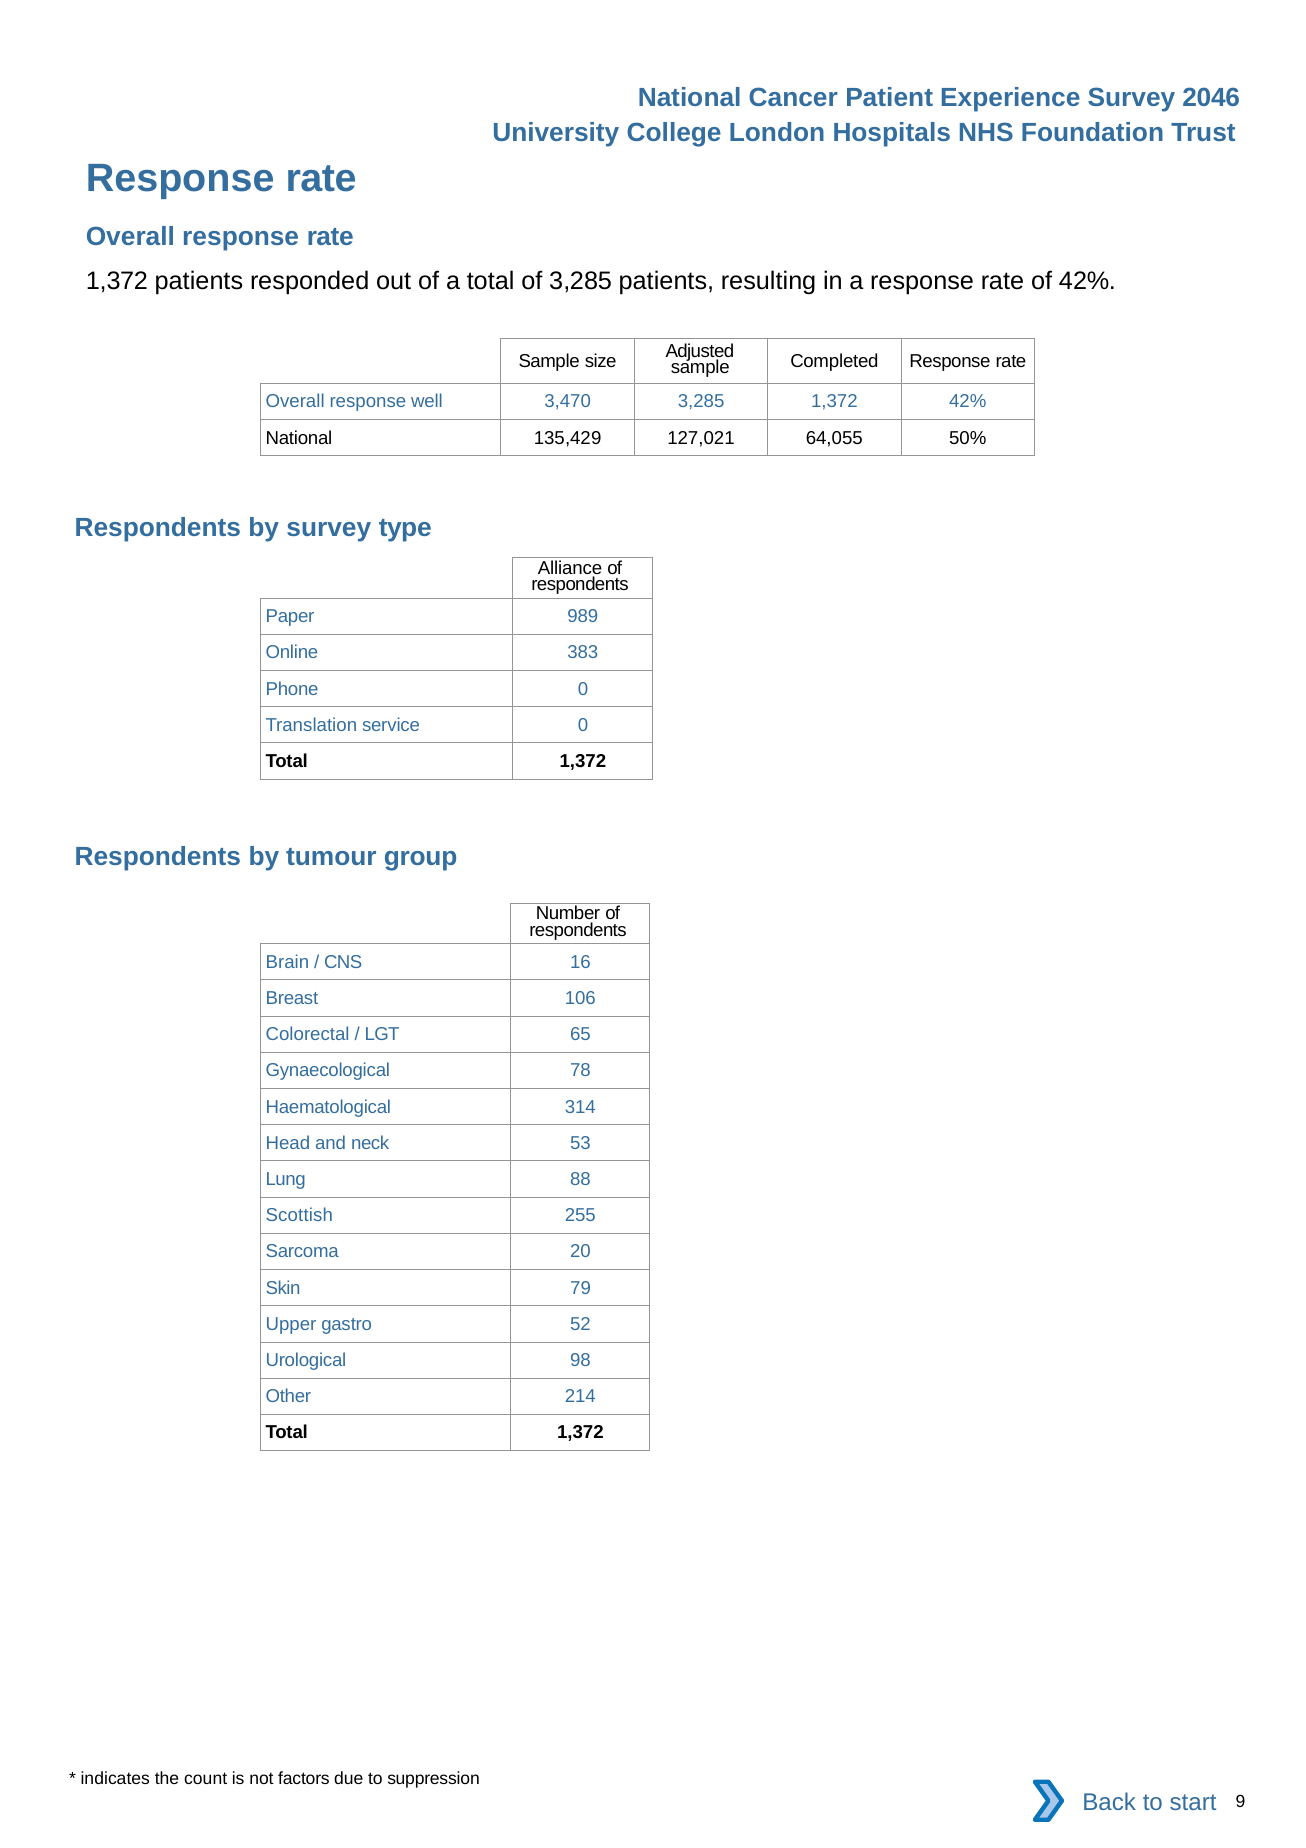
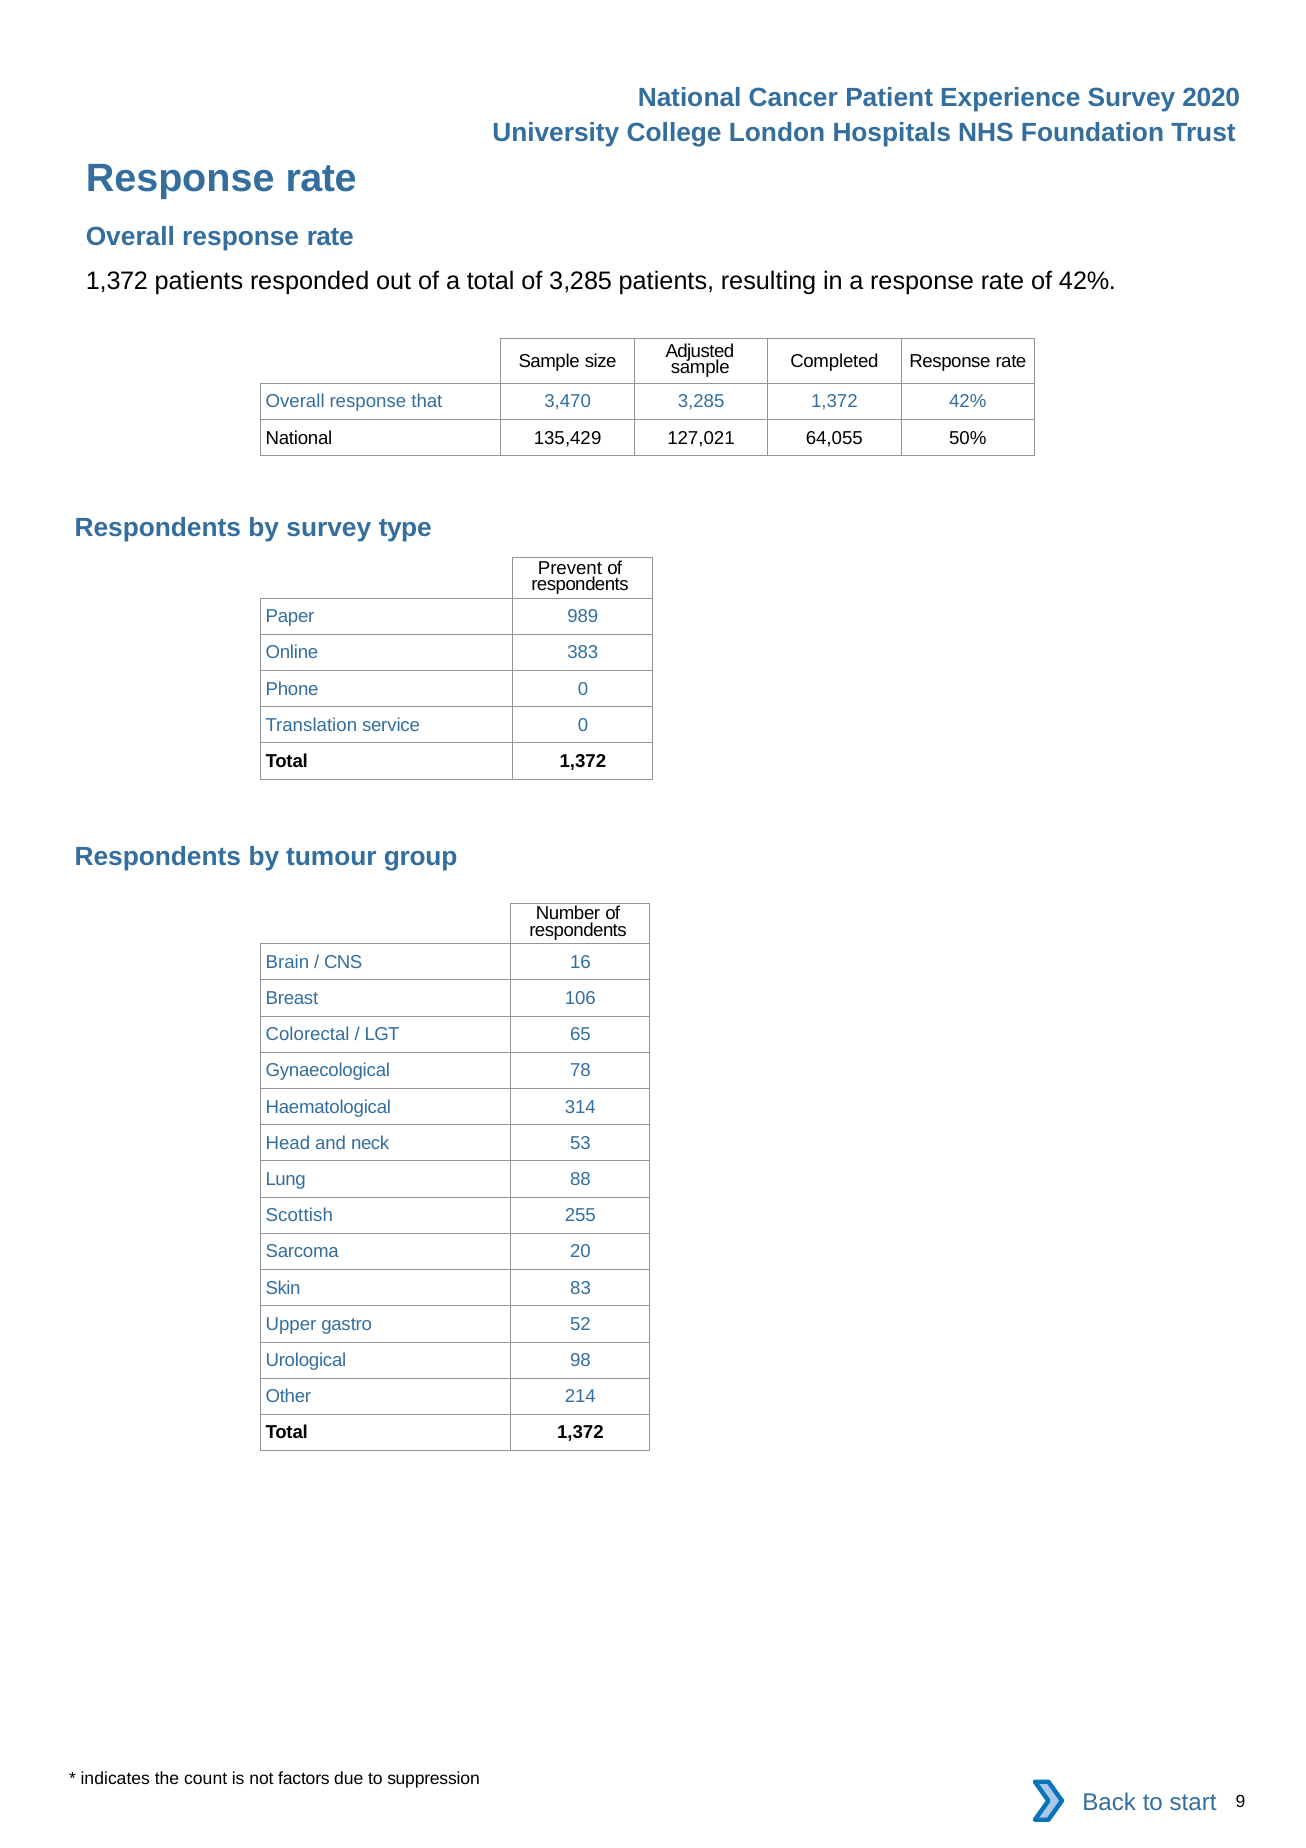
2046: 2046 -> 2020 (1211, 97)
well: well -> that (427, 402)
Alliance: Alliance -> Prevent (570, 568)
79: 79 -> 83 (581, 1288)
